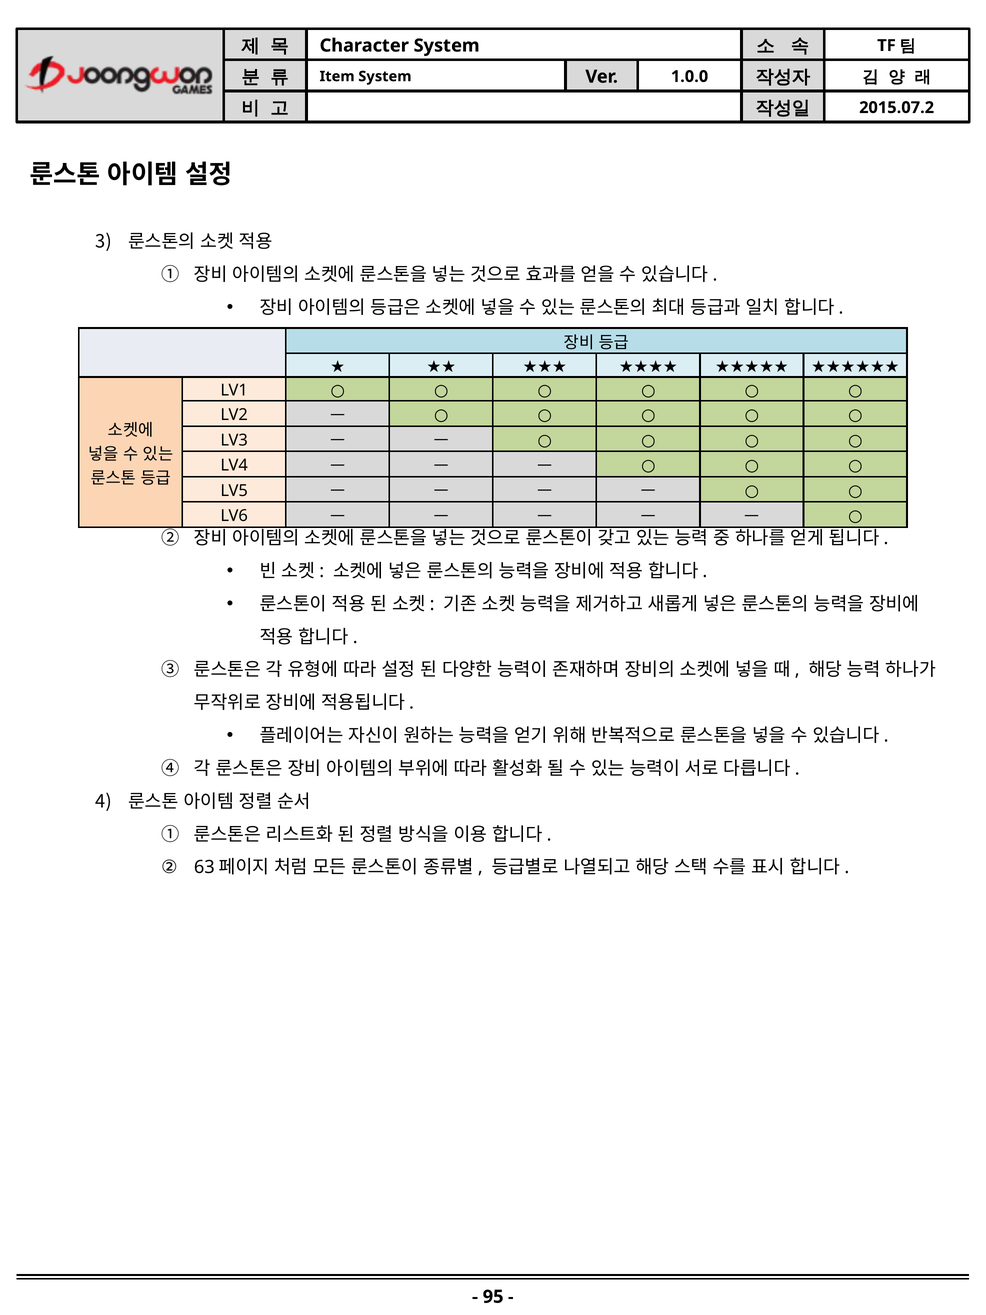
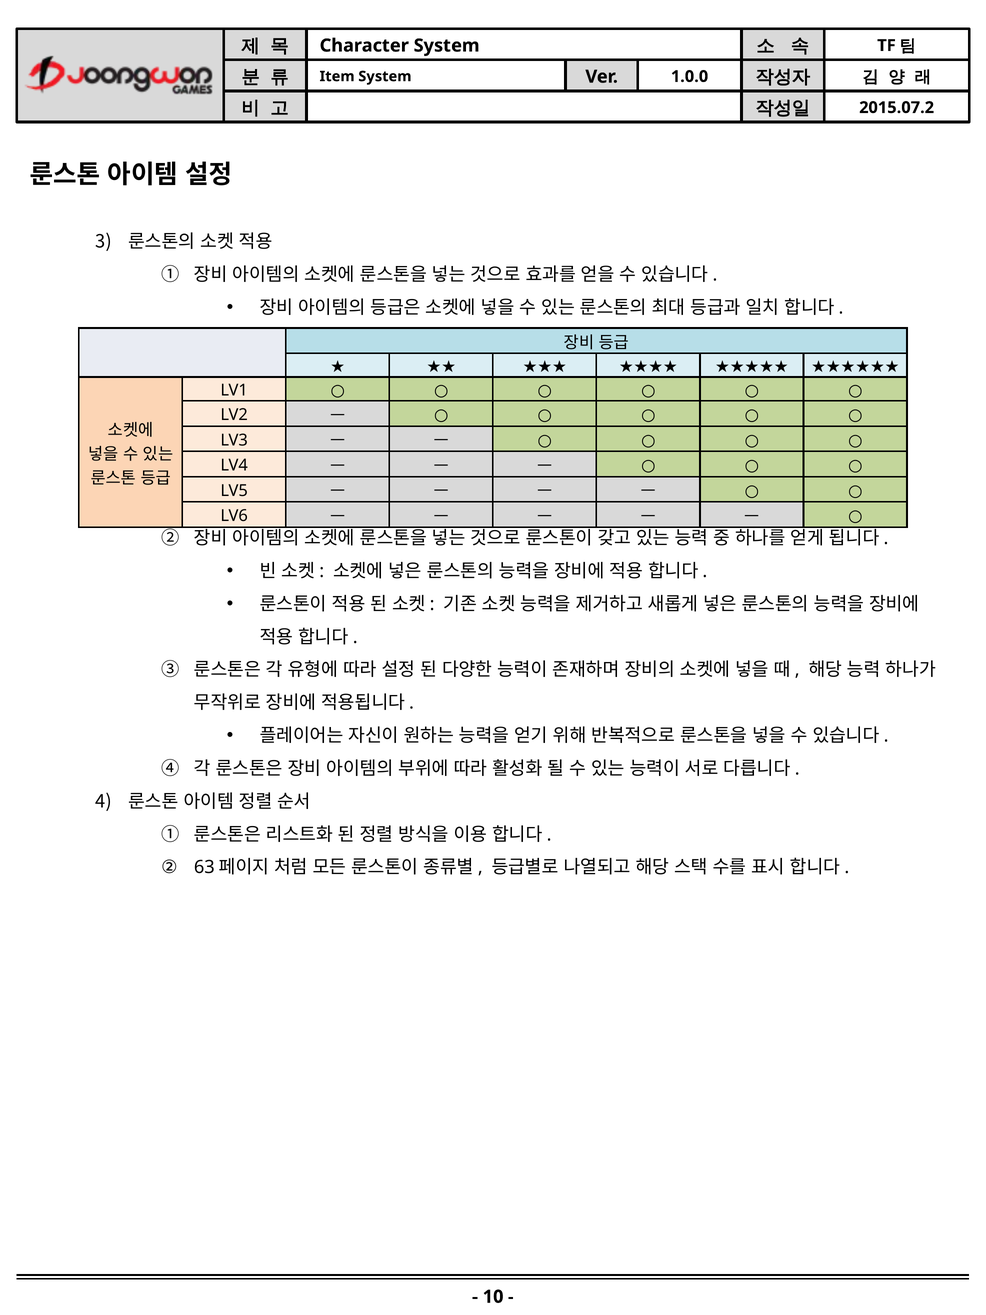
95: 95 -> 10 (493, 1296)
